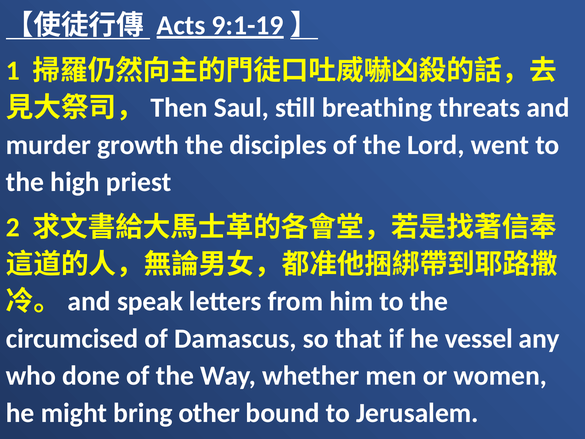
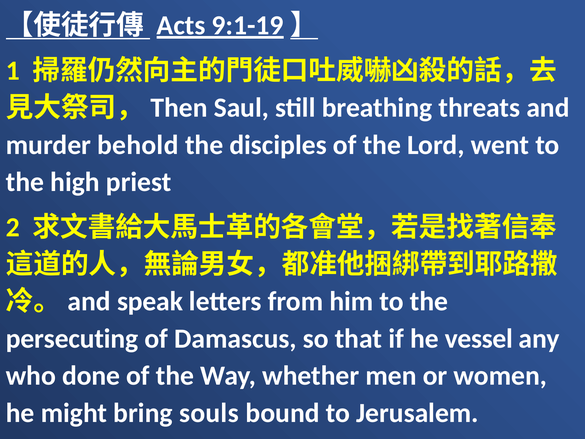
growth: growth -> behold (138, 145)
circumcised: circumcised -> persecuting (72, 338)
other: other -> souls (209, 413)
